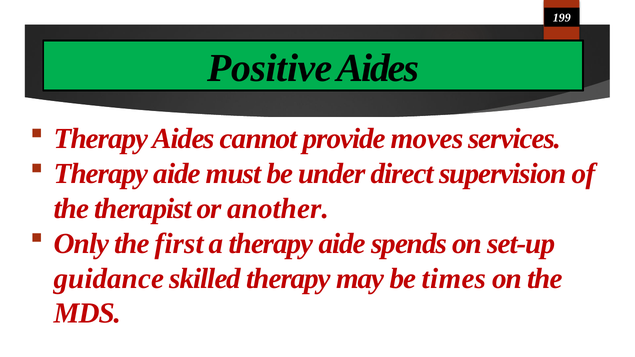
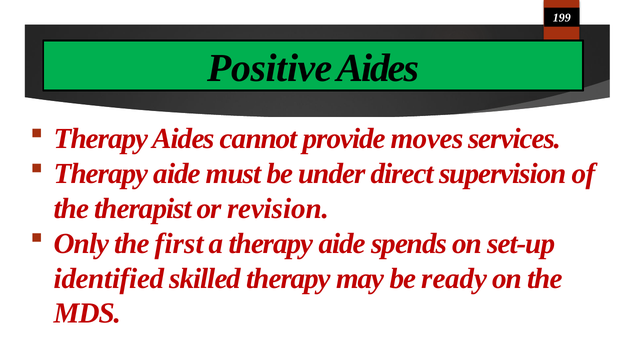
another: another -> revision (278, 209)
guidance: guidance -> identified (109, 279)
times: times -> ready (454, 279)
